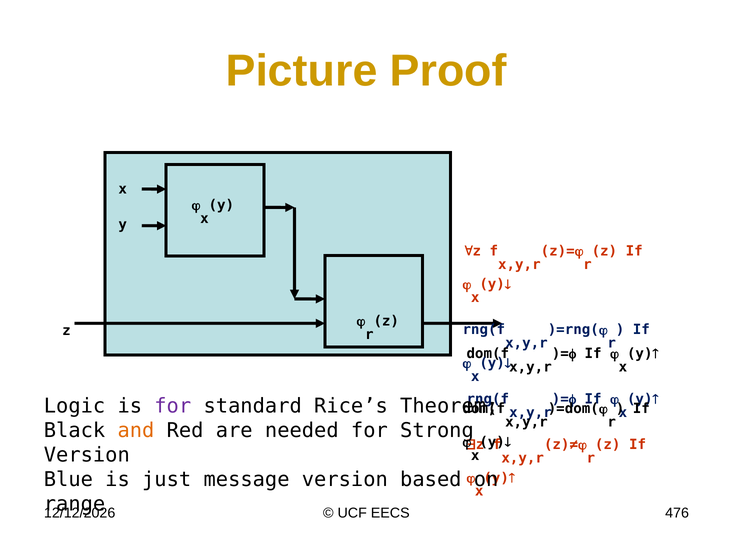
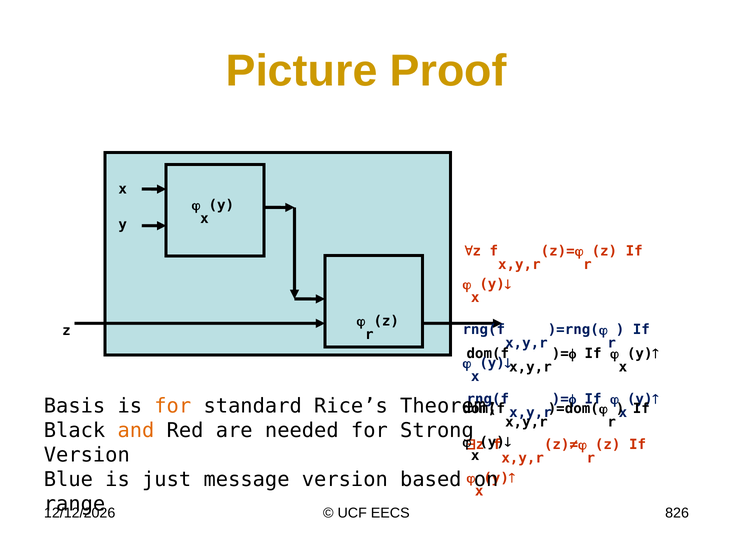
Logic: Logic -> Basis (75, 407)
for colour: purple -> orange (173, 407)
476: 476 -> 826 (677, 514)
